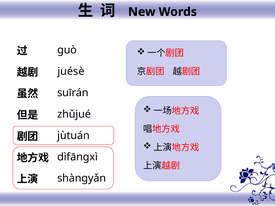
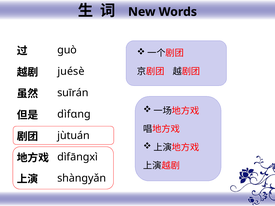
zhǔjué: zhǔjué -> dìfɑnɡ (74, 114)
